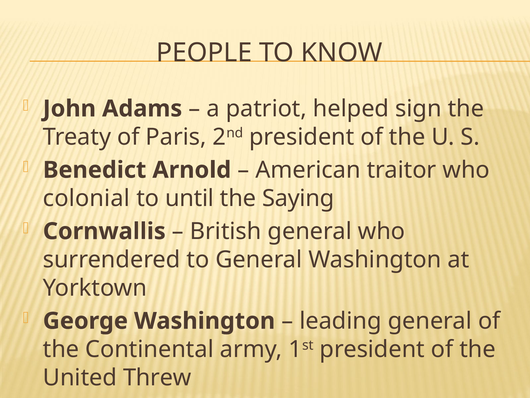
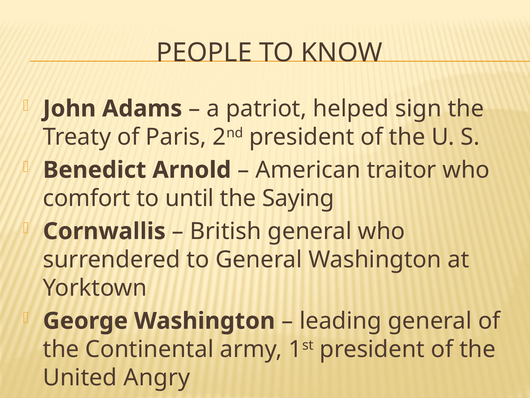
colonial: colonial -> comfort (87, 198)
Threw: Threw -> Angry (157, 377)
